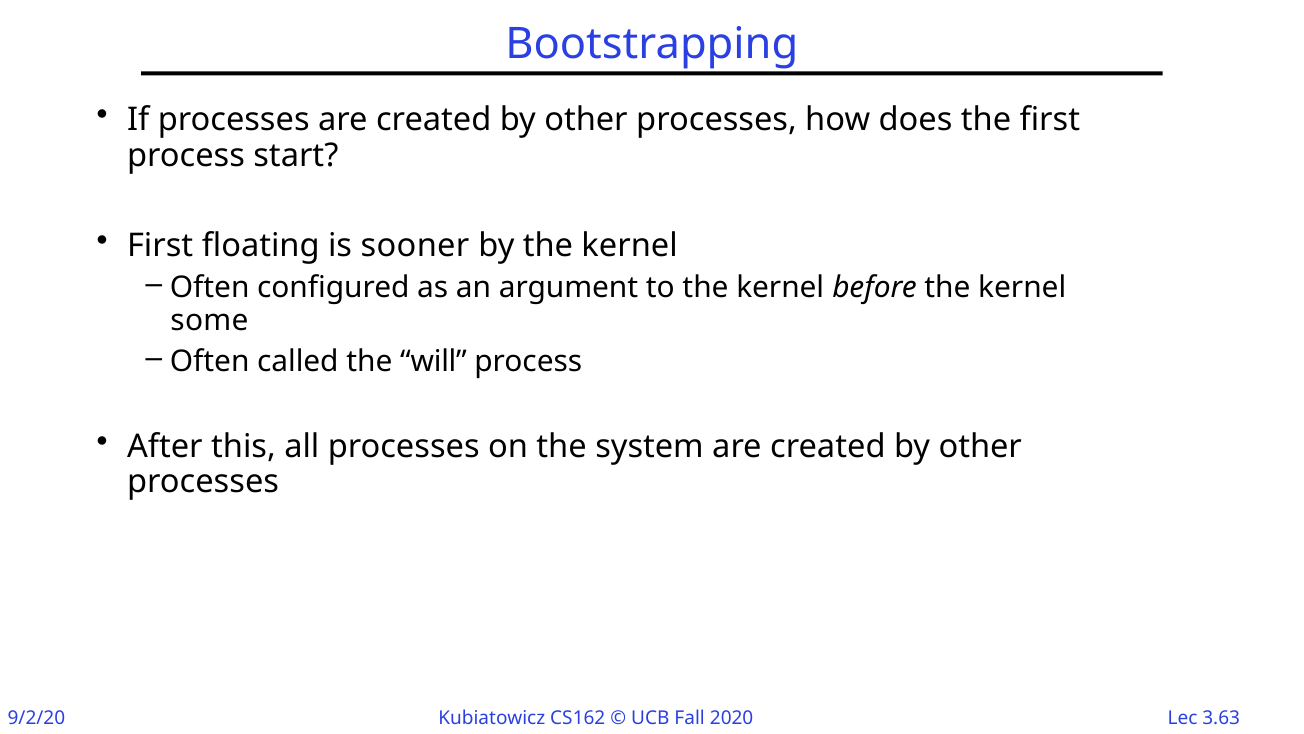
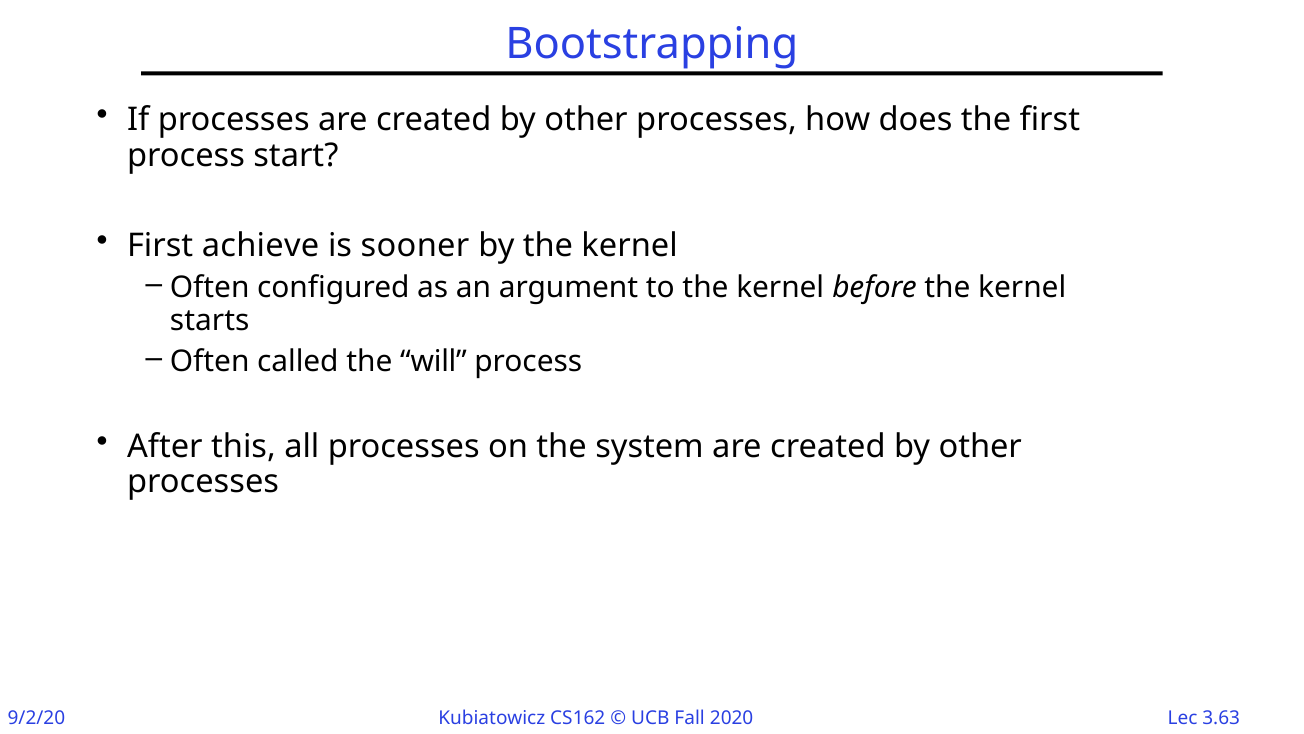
floating: floating -> achieve (261, 245)
some: some -> starts (210, 320)
